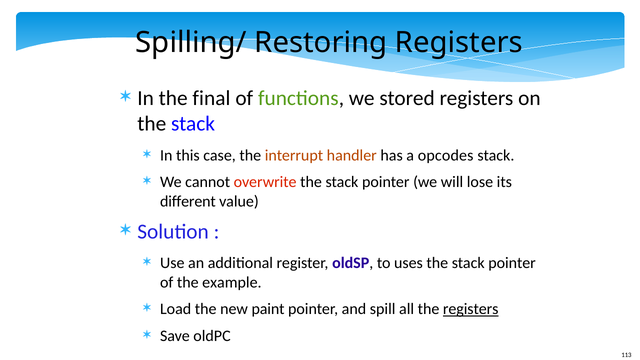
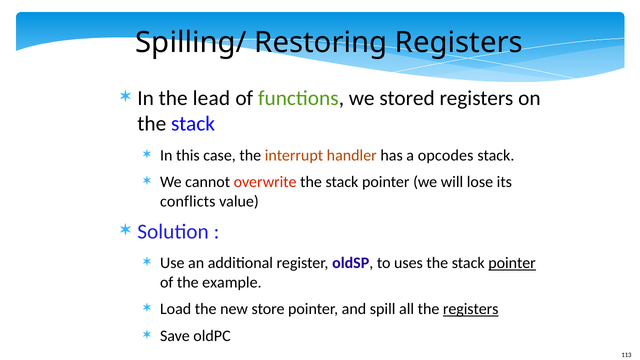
final: final -> lead (211, 98)
different: different -> conflicts (188, 201)
pointer underline: none -> present (512, 263)
paint: paint -> store (268, 309)
